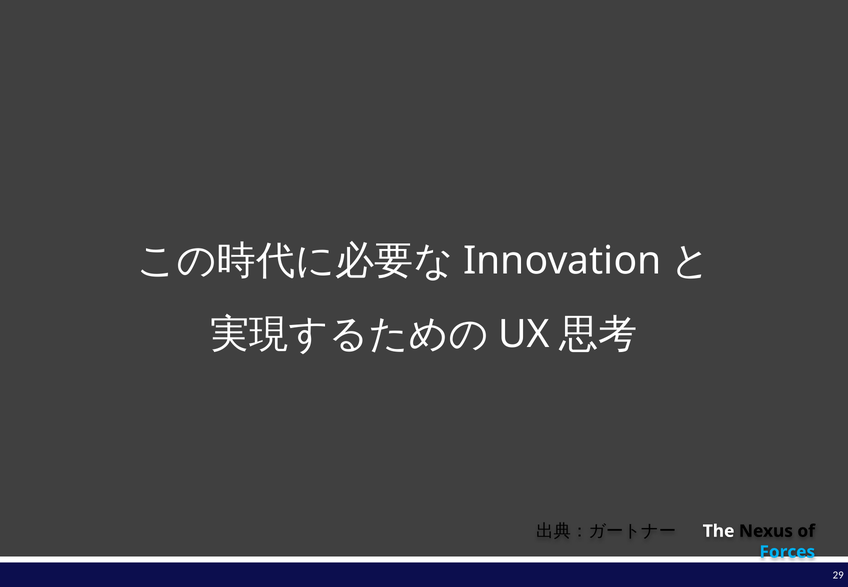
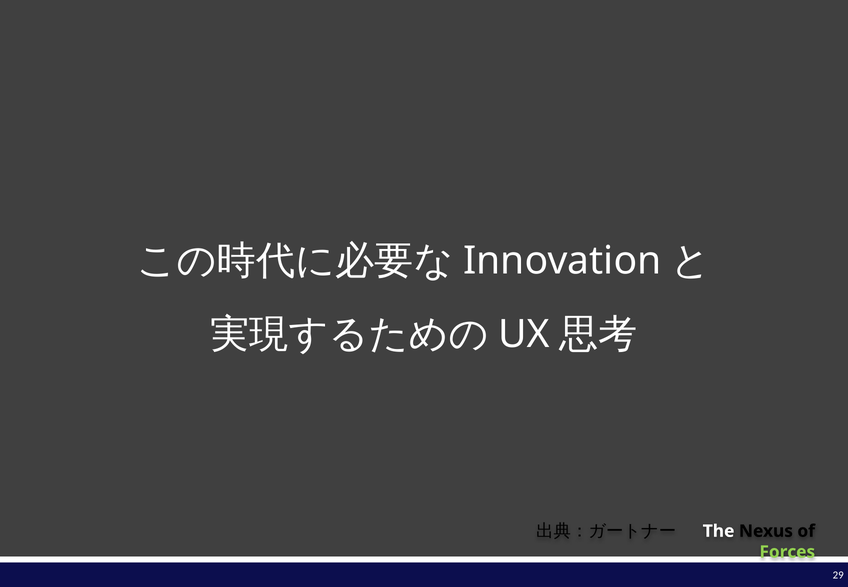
Forces colour: light blue -> light green (787, 552)
